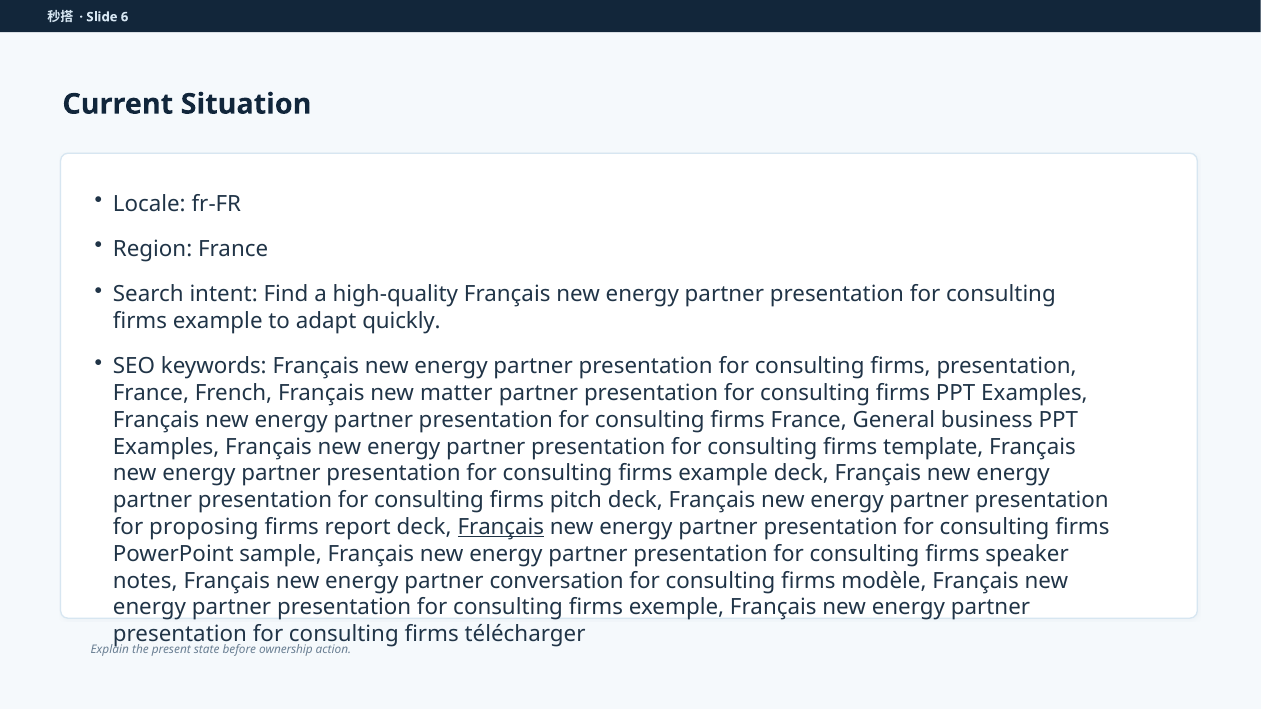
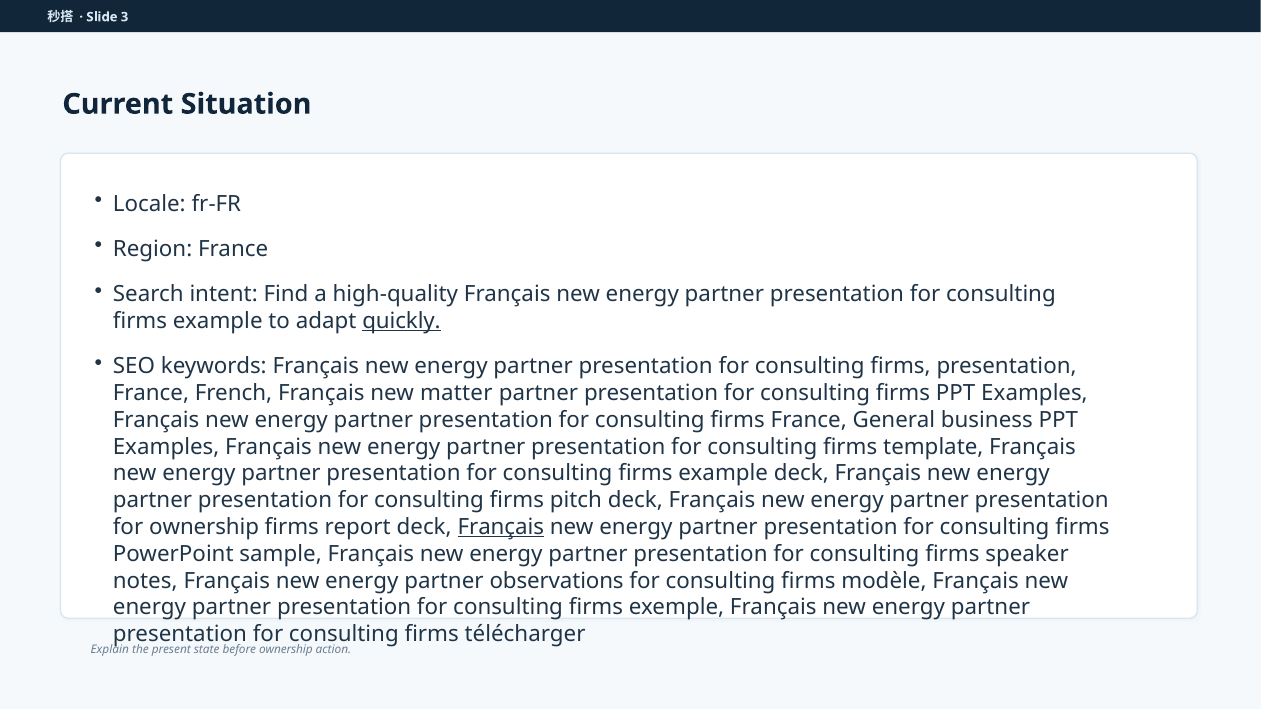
6: 6 -> 3 (125, 17)
quickly underline: none -> present (402, 321)
for proposing: proposing -> ownership (204, 527)
conversation: conversation -> observations (557, 581)
